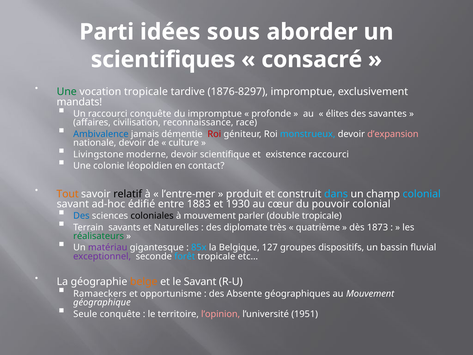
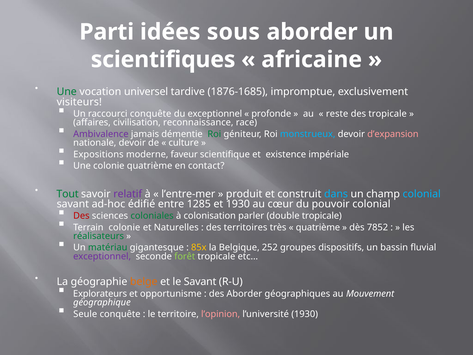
consacré: consacré -> africaine (312, 60)
vocation tropicale: tropicale -> universel (146, 92)
1876-8297: 1876-8297 -> 1876-1685 (238, 92)
mandats: mandats -> visiteurs (79, 102)
du impromptue: impromptue -> exceptionnel (215, 114)
élites: élites -> reste (337, 114)
des savantes: savantes -> tropicale (388, 114)
Ambivalence colour: blue -> purple (101, 134)
Roi colour: red -> green (214, 134)
Livingstone: Livingstone -> Expositions (98, 154)
moderne devoir: devoir -> faveur (184, 154)
existence raccourci: raccourci -> impériale (329, 154)
colonie léopoldien: léopoldien -> quatrième (150, 166)
Tout colour: orange -> green (68, 194)
relatif colour: black -> purple (128, 194)
1883: 1883 -> 1285 (199, 204)
Des colour: blue -> red (81, 216)
coloniales colour: black -> green (152, 216)
à mouvement: mouvement -> colonisation (210, 216)
Terrain savants: savants -> colonie (124, 227)
diplomate: diplomate -> territoires (246, 227)
1873: 1873 -> 7852 (378, 227)
matériau colour: purple -> green (108, 247)
85x colour: light blue -> yellow (199, 247)
127: 127 -> 252 (270, 247)
forêt colour: light blue -> light green (185, 256)
Ramaeckers: Ramaeckers -> Explorateurs (100, 294)
des Absente: Absente -> Aborder (244, 294)
l’université 1951: 1951 -> 1930 (305, 314)
